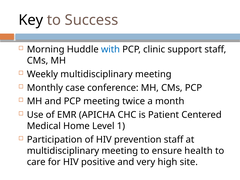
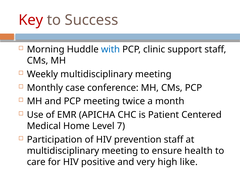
Key colour: black -> red (31, 20)
1: 1 -> 7 (121, 126)
site: site -> like (189, 162)
